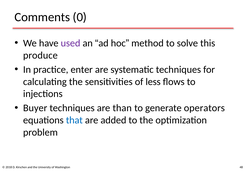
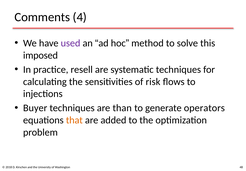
0: 0 -> 4 (80, 17)
produce: produce -> imposed (40, 55)
enter: enter -> resell (82, 69)
less: less -> risk (153, 81)
that colour: blue -> orange (74, 120)
